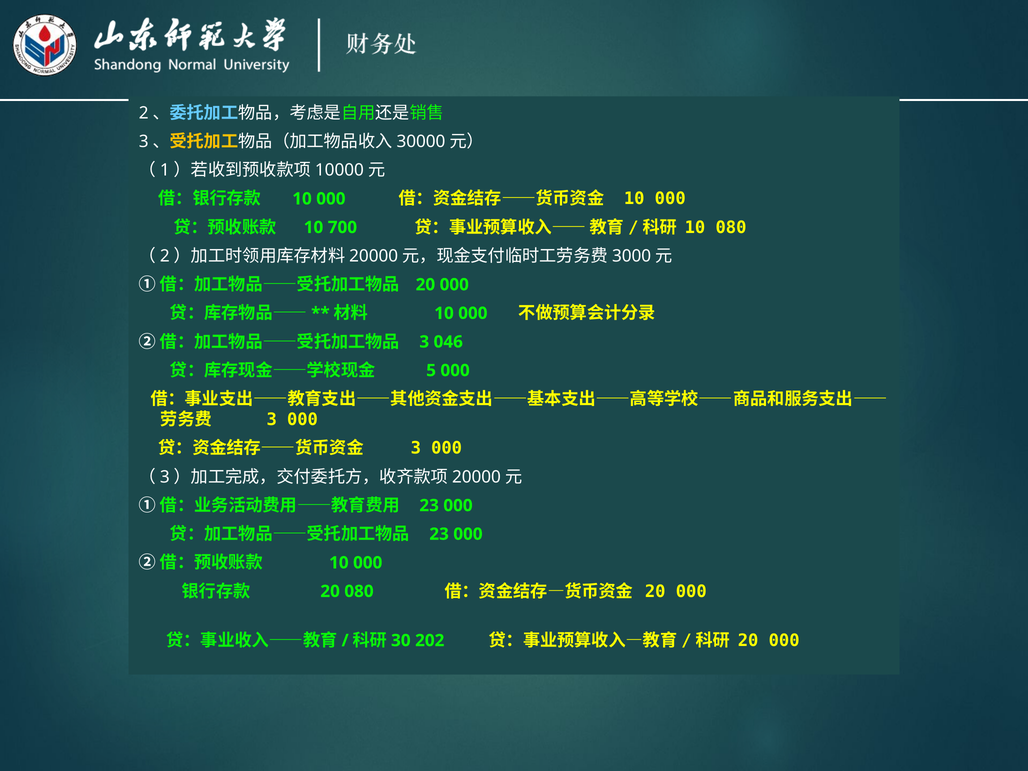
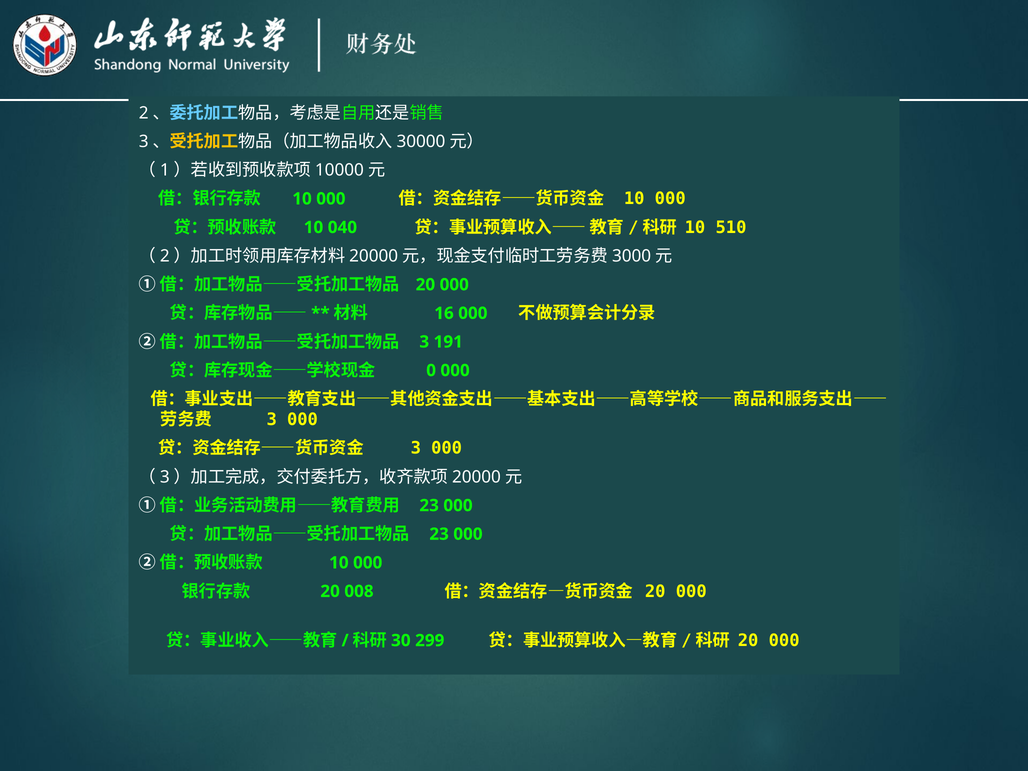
700: 700 -> 040 (342, 227)
10 080: 080 -> 510 (731, 227)
10: 10 -> 16 (444, 313)
046: 046 -> 191 (448, 342)
5: 5 -> 0 (431, 371)
20 080: 080 -> 008 (359, 591)
202: 202 -> 299 (430, 641)
